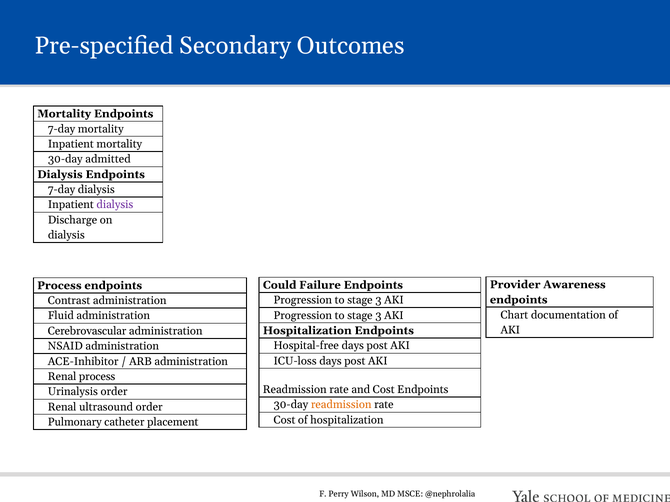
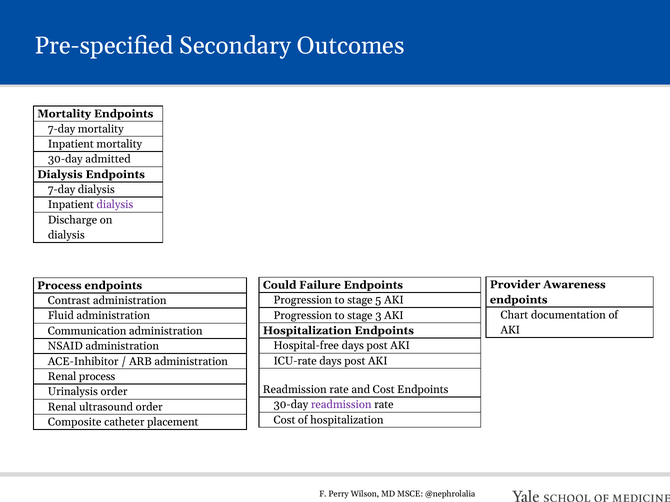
3: 3 -> 5 (378, 300)
Cerebrovascular: Cerebrovascular -> Communication (87, 331)
ICU-loss: ICU-loss -> ICU-rate (295, 361)
readmission colour: orange -> purple (341, 405)
Pulmonary: Pulmonary -> Composite (75, 422)
